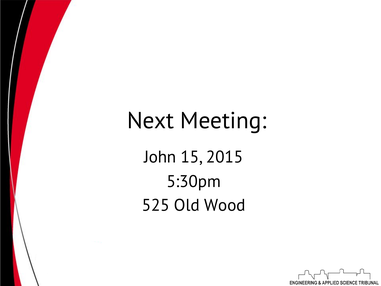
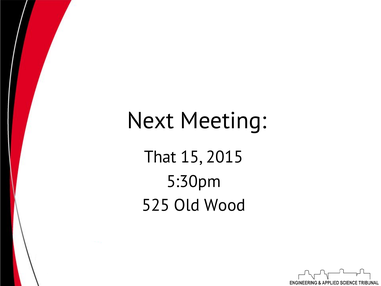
John: John -> That (160, 157)
